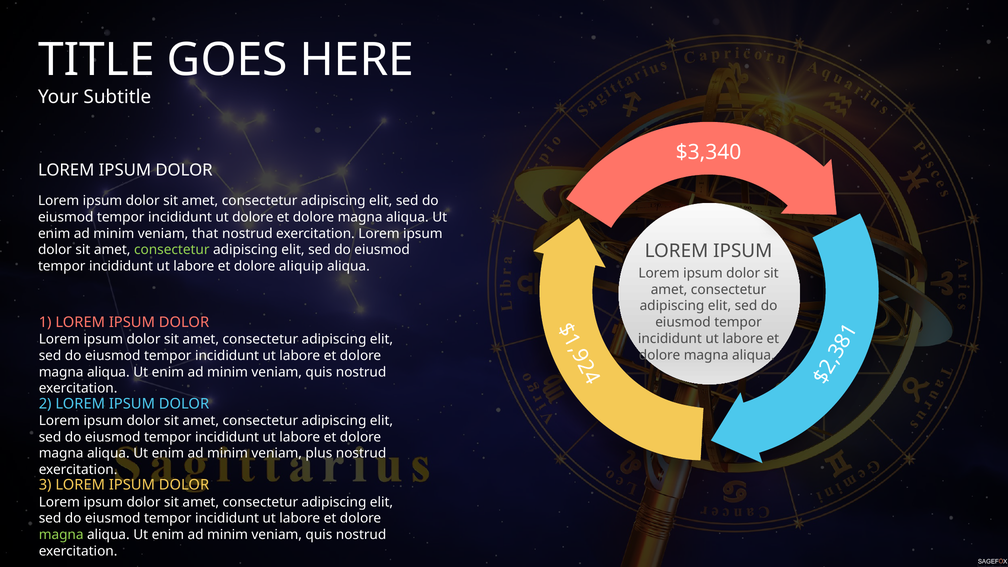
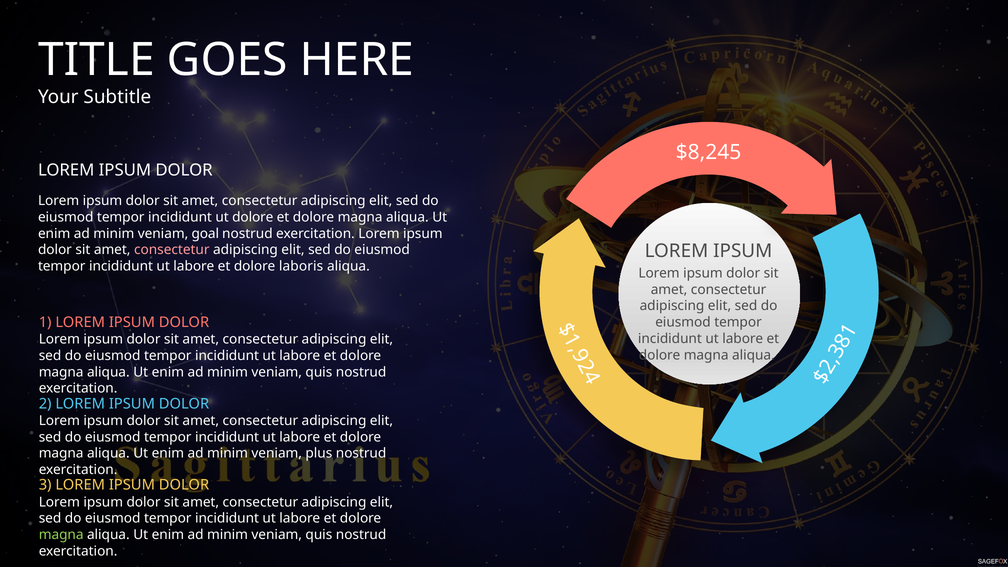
$3,340: $3,340 -> $8,245 (708, 152)
that: that -> goal (205, 234)
consectetur colour: light green -> pink (172, 250)
aliquip: aliquip -> laboris (301, 266)
